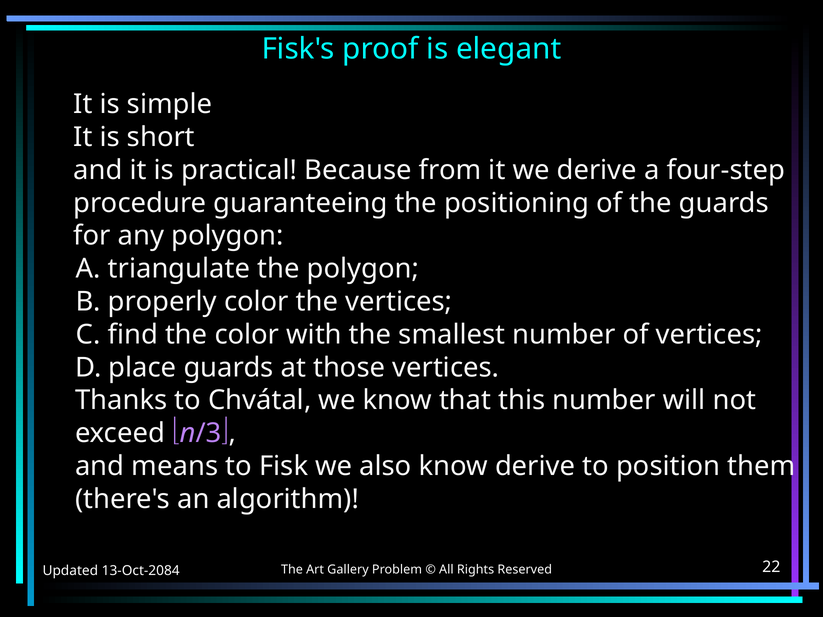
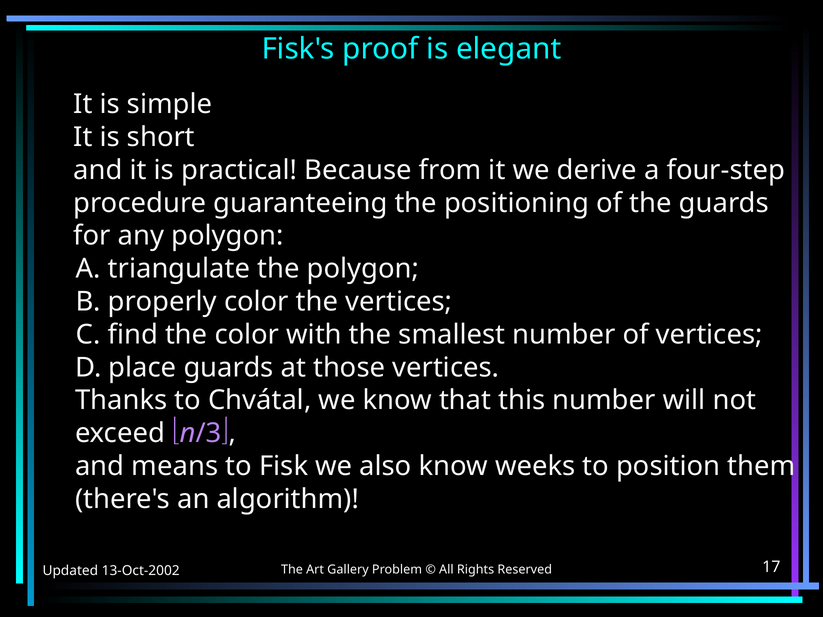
know derive: derive -> weeks (535, 466)
13-Oct-2084: 13-Oct-2084 -> 13-Oct-2002 (141, 571)
22: 22 -> 17 (771, 567)
